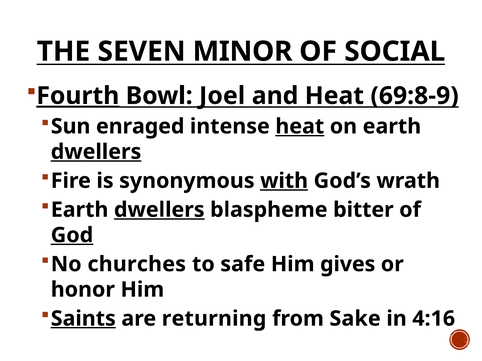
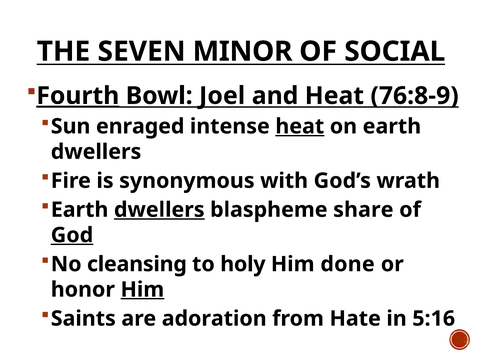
69:8-9: 69:8-9 -> 76:8-9 (415, 96)
dwellers underline: present -> none (96, 152)
with underline: present -> none (284, 181)
bitter: bitter -> share (363, 210)
churches: churches -> cleansing (137, 265)
safe: safe -> holy (243, 265)
gives: gives -> done (348, 265)
Him underline: none -> present (142, 290)
Saints underline: present -> none (83, 319)
returning: returning -> adoration (214, 319)
Sake: Sake -> Hate (355, 319)
4:16: 4:16 -> 5:16 (434, 319)
